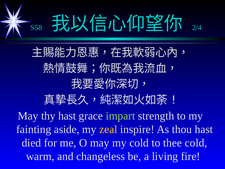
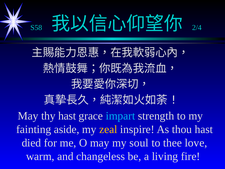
impart colour: light green -> light blue (120, 116)
my cold: cold -> soul (139, 143)
thee cold: cold -> love (196, 143)
